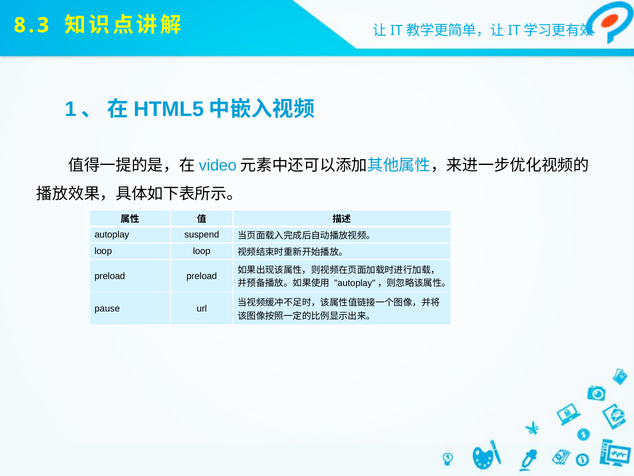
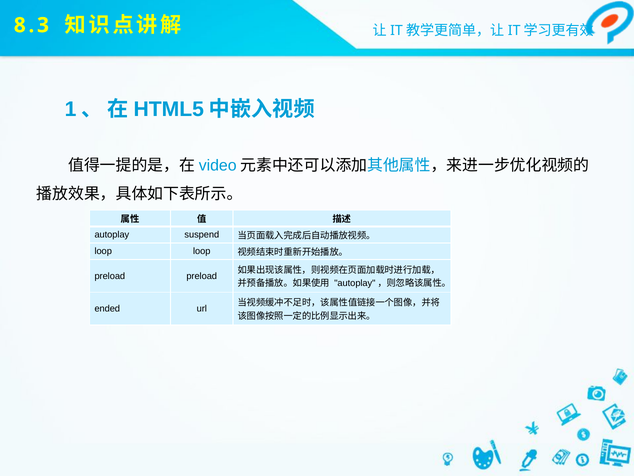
pause: pause -> ended (107, 308)
